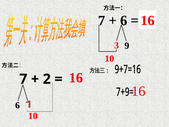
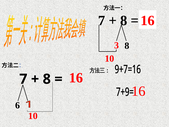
6: 6 -> 8 (124, 20)
3 9: 9 -> 8 (127, 46)
2: 2 -> 8 (47, 79)
